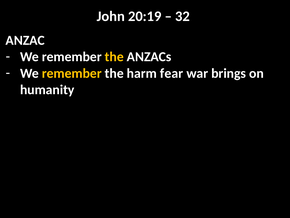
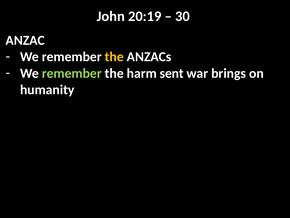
32: 32 -> 30 (183, 16)
remember colour: yellow -> light green (72, 73)
fear: fear -> sent (172, 73)
